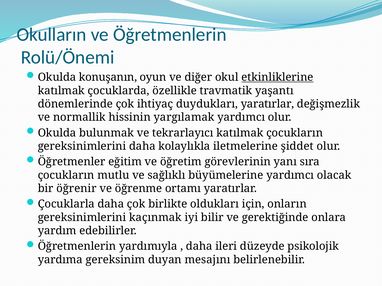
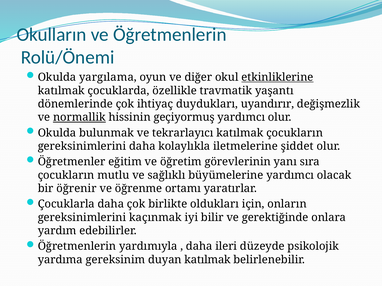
konuşanın: konuşanın -> yargılama (108, 77)
duydukları yaratırlar: yaratırlar -> uyandırır (268, 104)
normallik underline: none -> present (79, 117)
yargılamak: yargılamak -> geçiyormuş (184, 117)
duyan mesajını: mesajını -> katılmak (208, 260)
